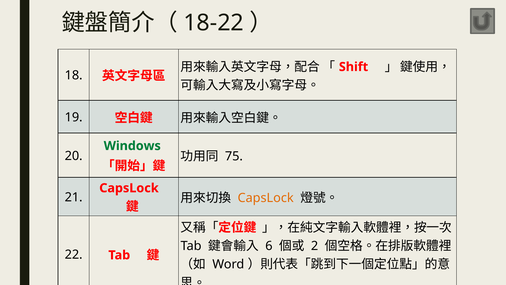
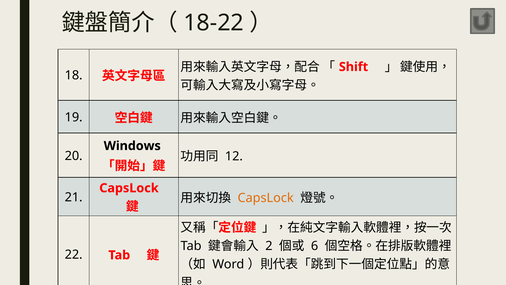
Windows colour: green -> black (132, 146)
75: 75 -> 12 (234, 156)
6: 6 -> 2 (269, 246)
2: 2 -> 6 (315, 246)
